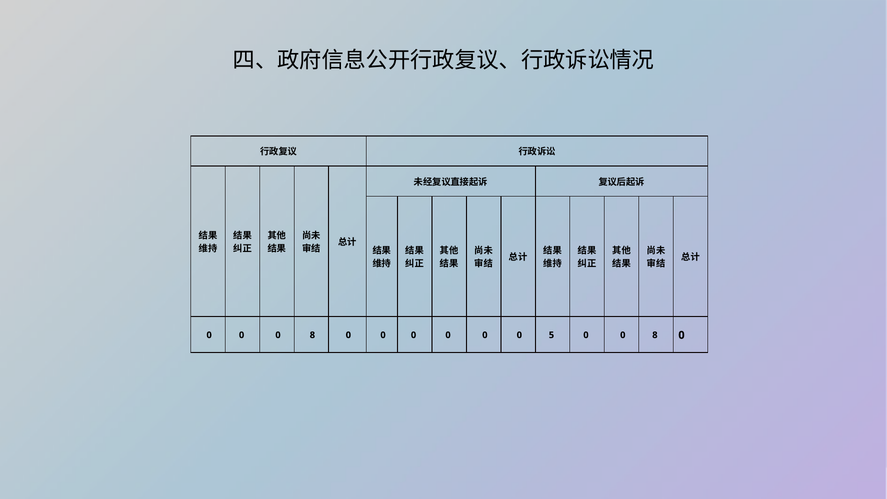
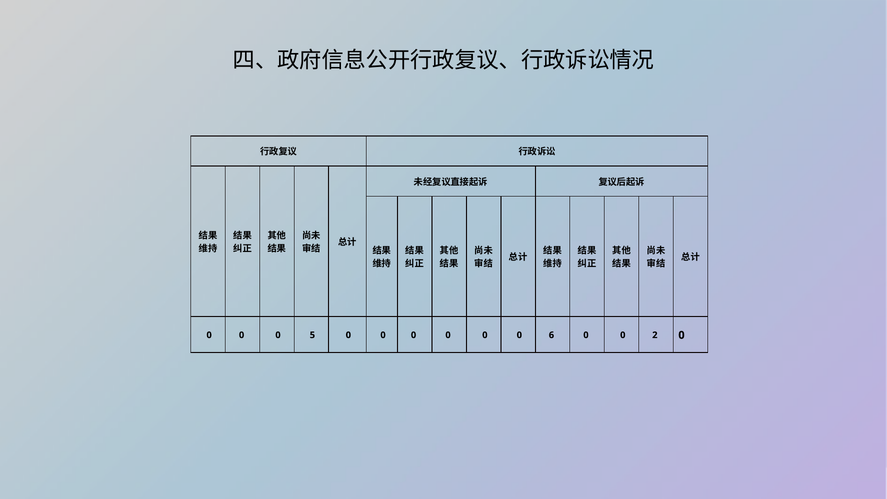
0 0 0 8: 8 -> 5 (312, 335)
5: 5 -> 6 (551, 335)
8: 8 -> 2 (655, 335)
